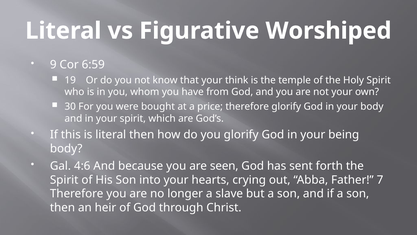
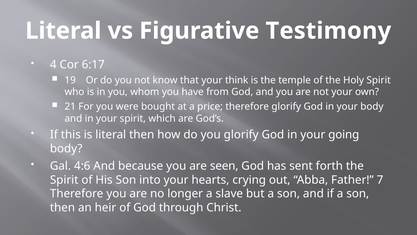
Worshiped: Worshiped -> Testimony (328, 31)
9: 9 -> 4 (53, 65)
6:59: 6:59 -> 6:17 (93, 65)
30: 30 -> 21 (70, 106)
being: being -> going (344, 135)
